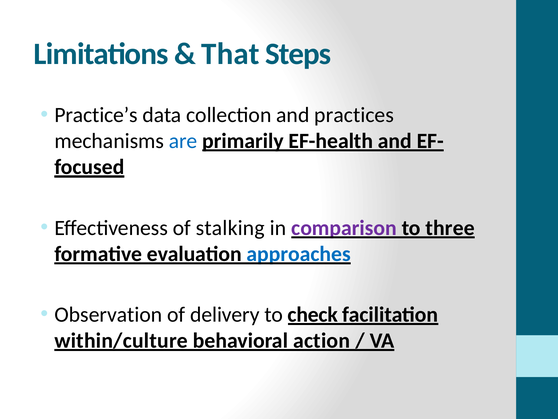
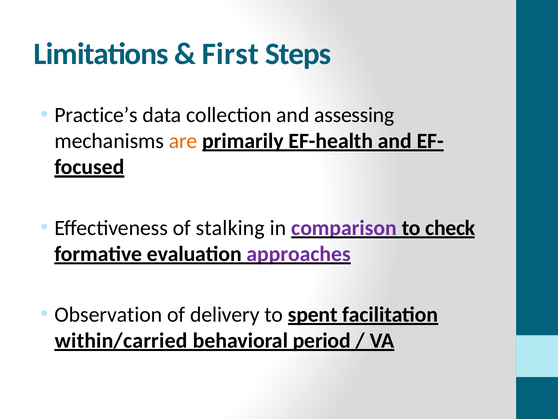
That: That -> First (230, 54)
practices: practices -> assessing (354, 115)
are colour: blue -> orange (183, 141)
three: three -> check (450, 228)
approaches colour: blue -> purple (299, 254)
check: check -> spent (313, 314)
within/culture: within/culture -> within/carried (121, 340)
action: action -> period (322, 340)
